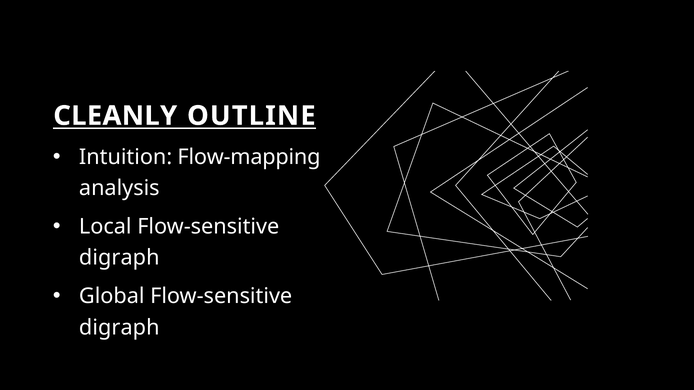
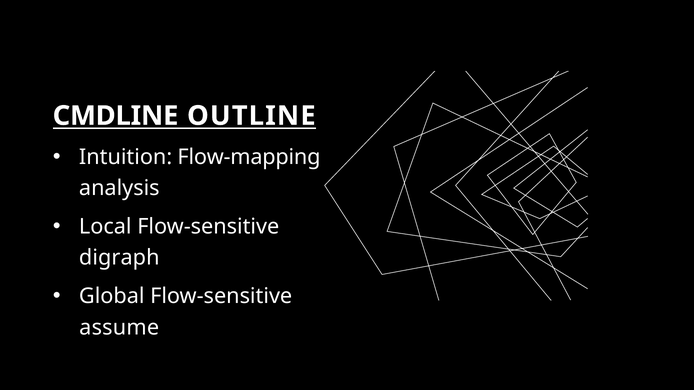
CLEANLY: CLEANLY -> CMDLINE (116, 116)
digraph: digraph -> assume (119, 328)
